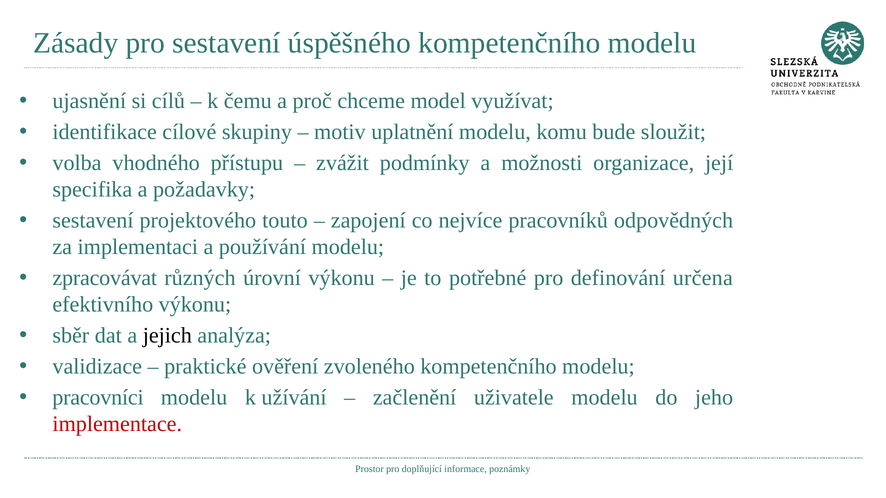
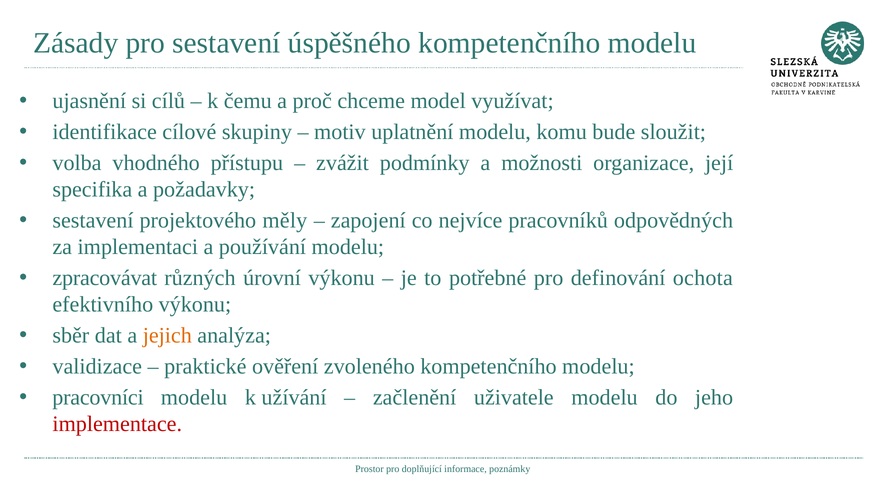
touto: touto -> měly (285, 221)
určena: určena -> ochota (703, 278)
jejich colour: black -> orange (167, 336)
